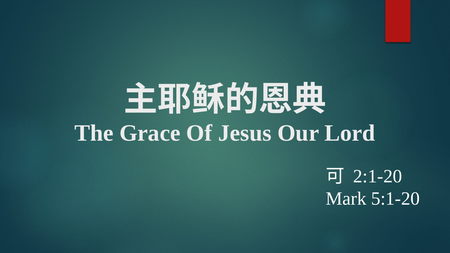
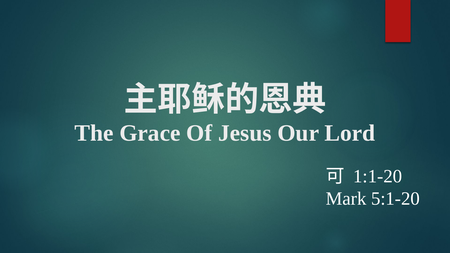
2:1-20: 2:1-20 -> 1:1-20 (378, 176)
